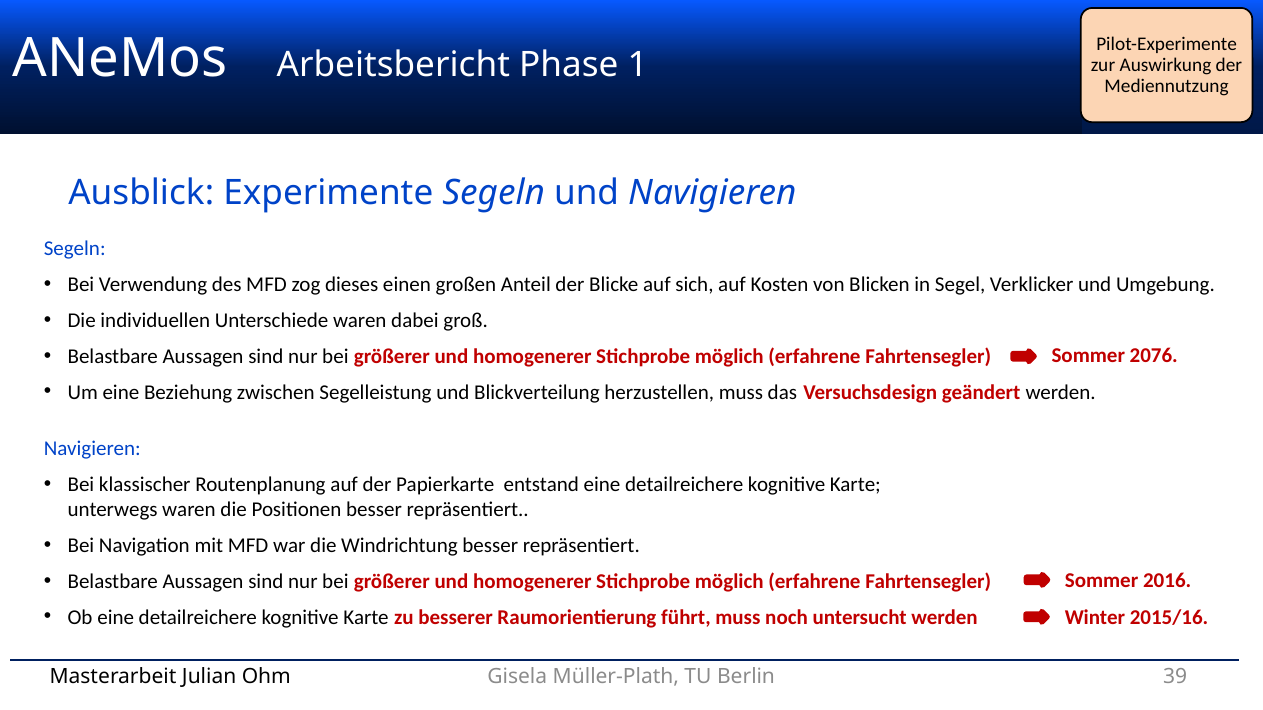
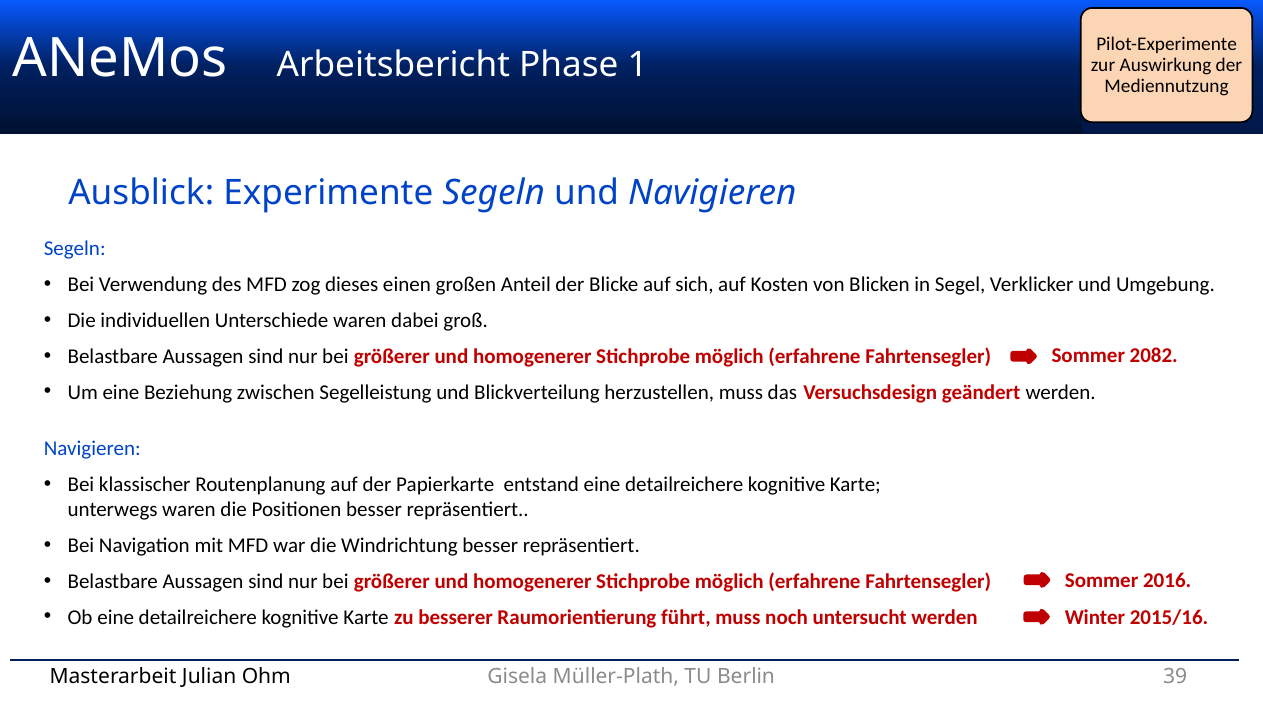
2076: 2076 -> 2082 (1154, 356)
